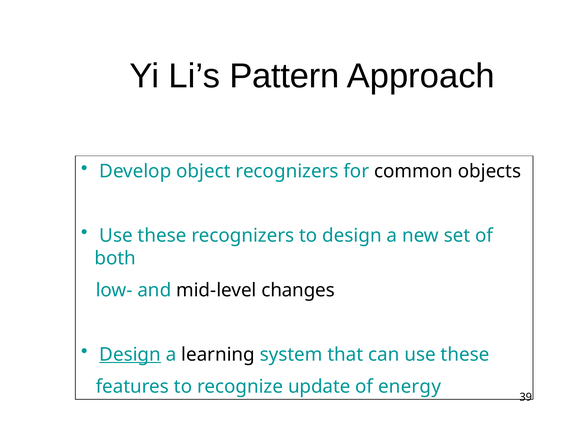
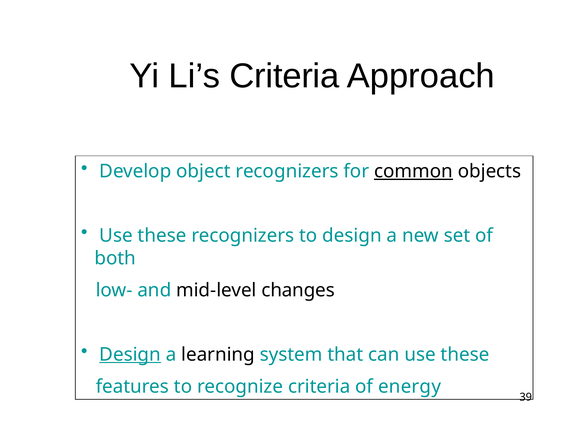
Li’s Pattern: Pattern -> Criteria (284, 76)
common underline: none -> present (414, 171)
recognize update: update -> criteria (319, 386)
